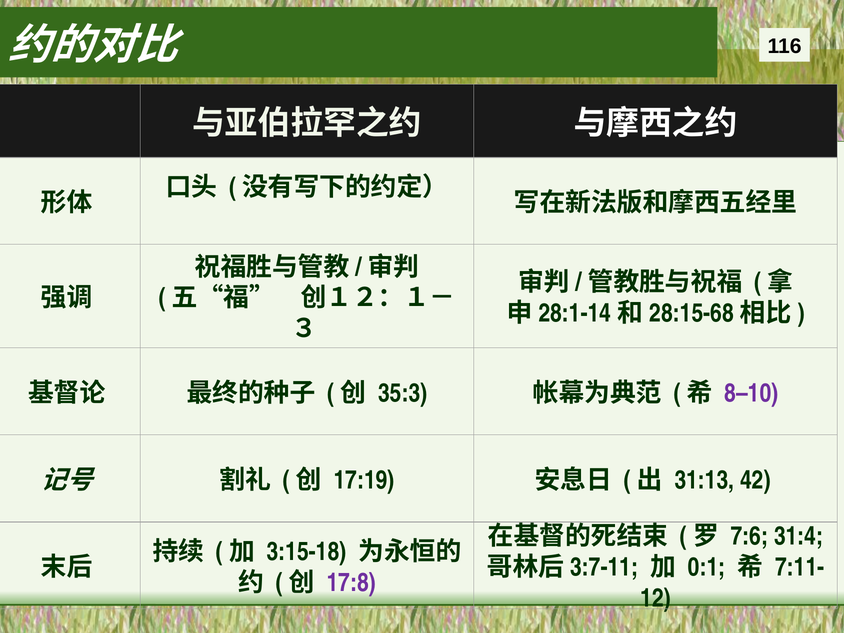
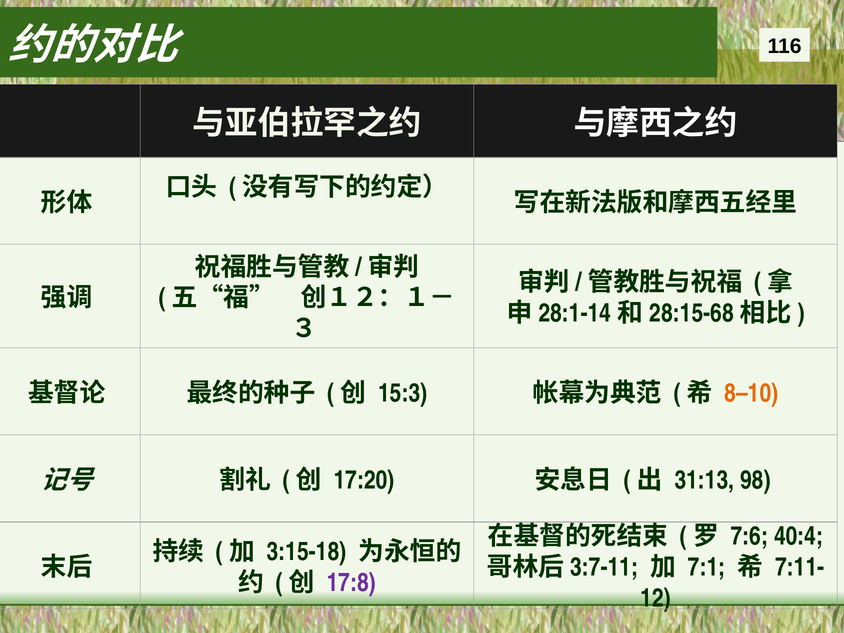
35:3: 35:3 -> 15:3 (403, 393)
8–10 colour: purple -> orange (751, 393)
17:19: 17:19 -> 17:20 (364, 480)
42: 42 -> 98 (755, 480)
31:4: 31:4 -> 40:4 (799, 536)
0:1: 0:1 -> 7:1 (707, 567)
